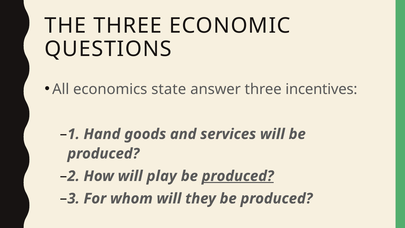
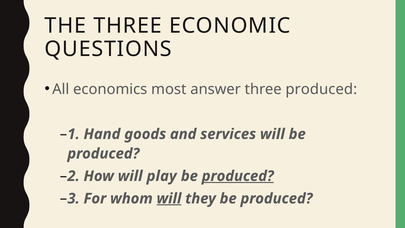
state: state -> most (169, 89)
three incentives: incentives -> produced (321, 89)
will underline: none -> present (169, 198)
